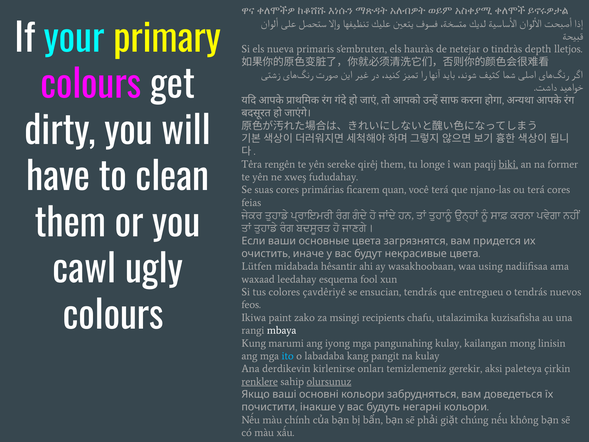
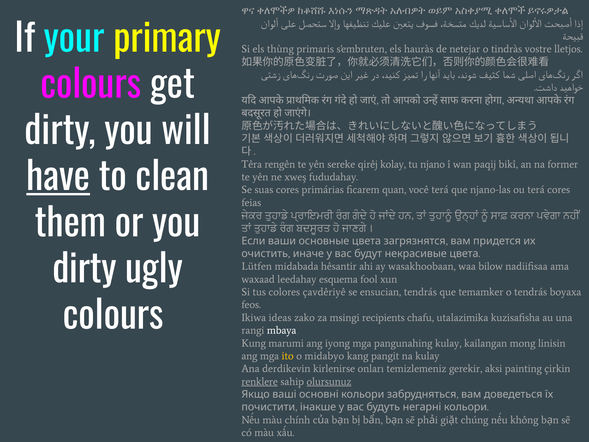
nueva: nueva -> thùng (280, 49)
depth: depth -> vostre (538, 49)
qirêj them: them -> kolay (393, 164)
longe: longe -> njano (433, 164)
bikî underline: present -> none (508, 164)
have underline: none -> present (58, 177)
cawl: cawl -> dirty (85, 270)
using: using -> bilow (491, 266)
entregueu: entregueu -> temamker (481, 292)
nuevos: nuevos -> boyaxa (566, 292)
paint: paint -> ideas (280, 317)
ito colour: light blue -> yellow (288, 356)
labadaba: labadaba -> midabyo (324, 356)
paleteya: paleteya -> painting (523, 369)
